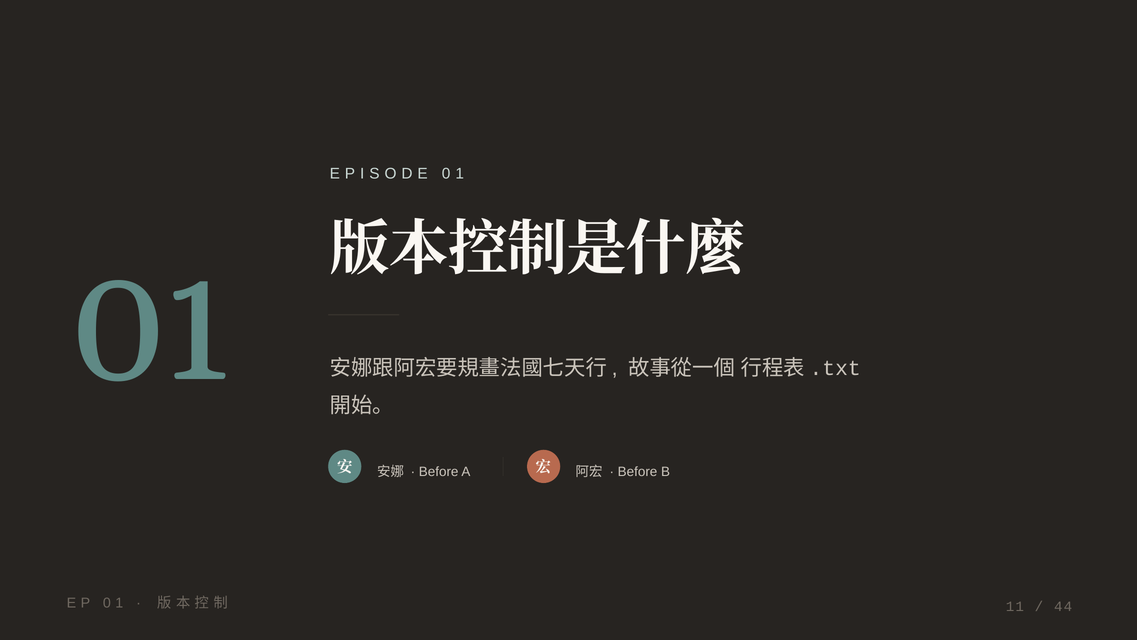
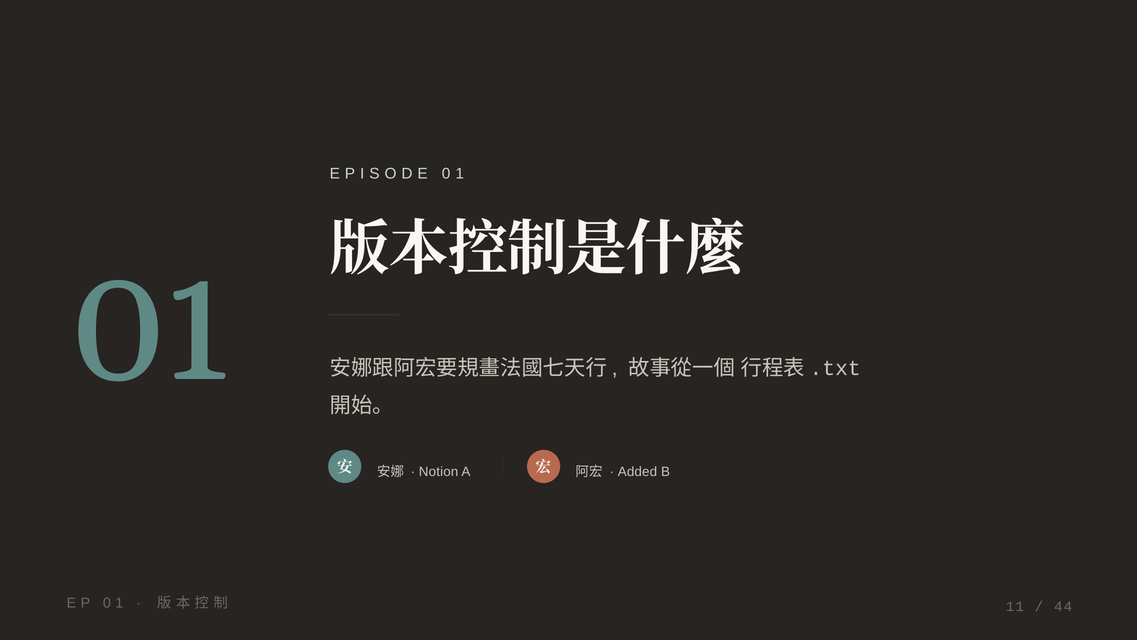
Before: Before -> Notion (439, 471)
Before: Before -> Added (637, 471)
